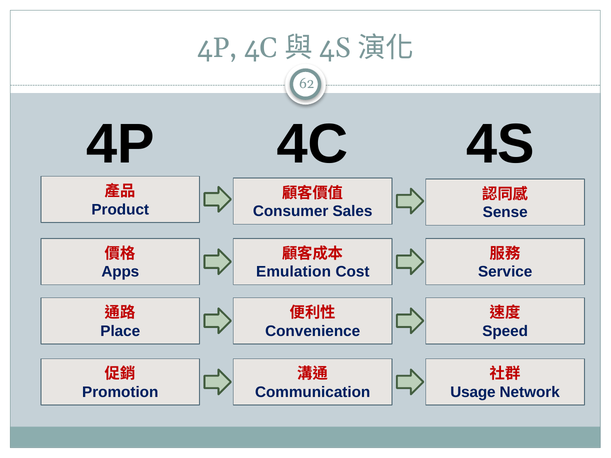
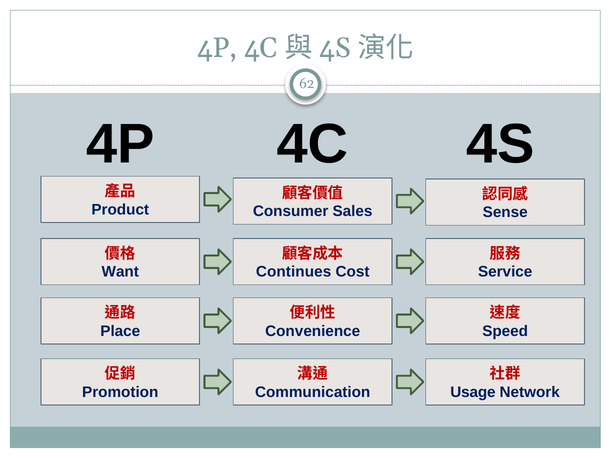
Apps: Apps -> Want (120, 272)
Emulation: Emulation -> Continues (294, 272)
